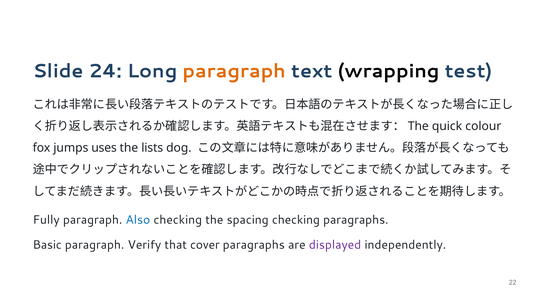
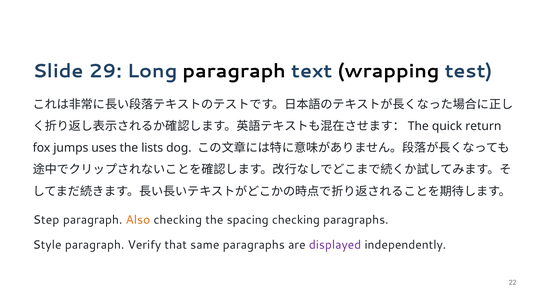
24: 24 -> 29 (105, 71)
paragraph colour: orange -> black (234, 71)
colour: colour -> return (483, 126)
Fully: Fully -> Step (46, 220)
Also colour: blue -> orange (138, 220)
Basic: Basic -> Style (47, 245)
cover: cover -> same (205, 245)
